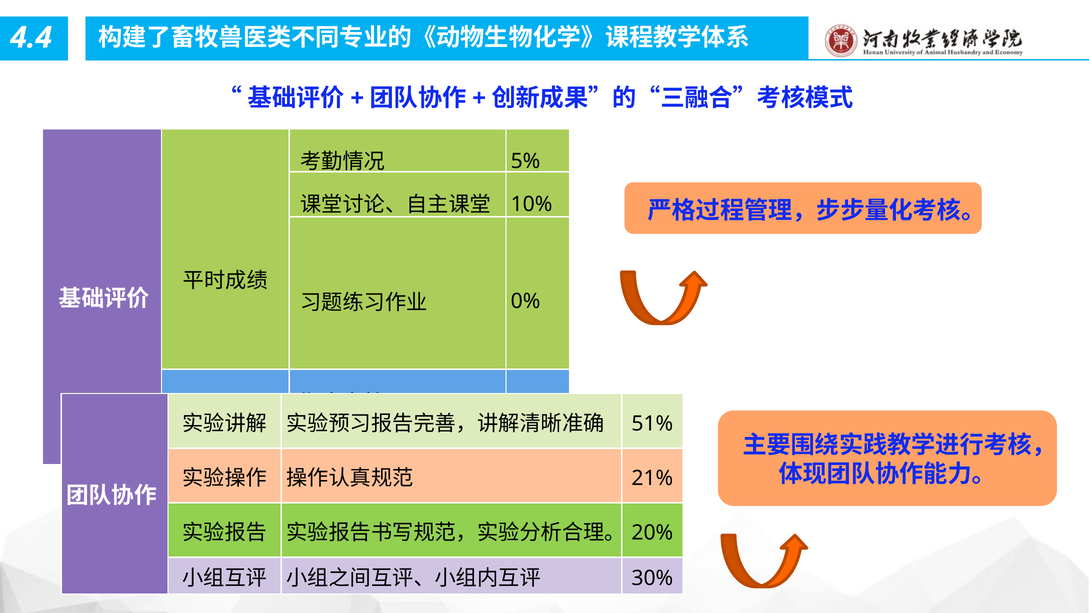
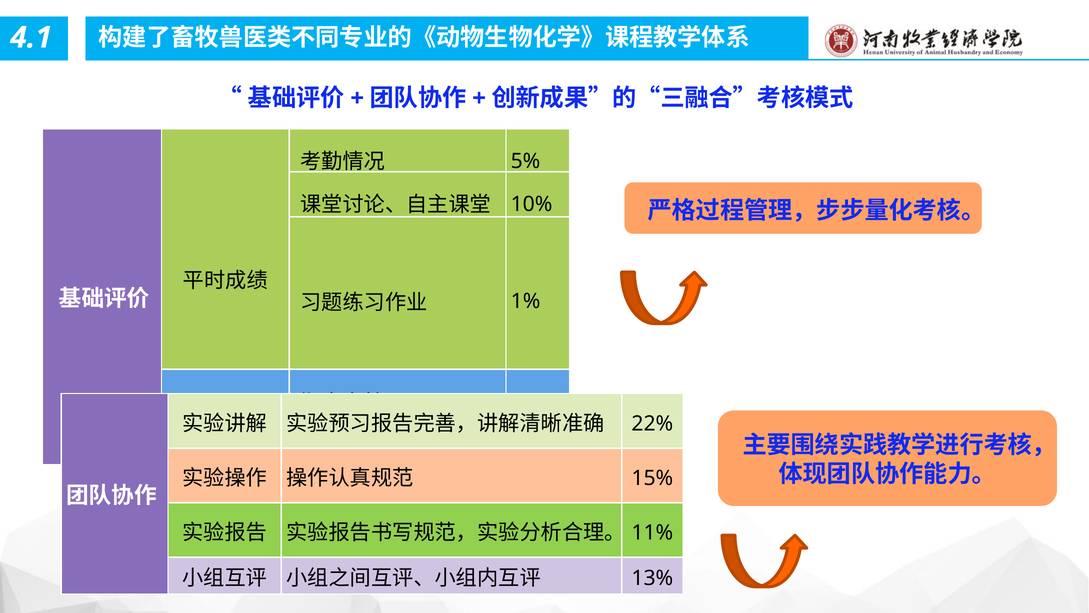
4.4: 4.4 -> 4.1 (31, 38)
0%: 0% -> 1% (526, 301)
51%: 51% -> 22% (652, 423)
21%: 21% -> 15% (652, 478)
20%: 20% -> 11% (652, 532)
30%: 30% -> 13% (652, 578)
